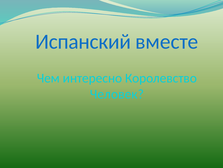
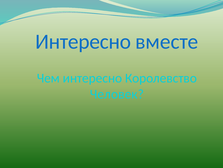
Испанский: Испанский -> Интересно (83, 42)
